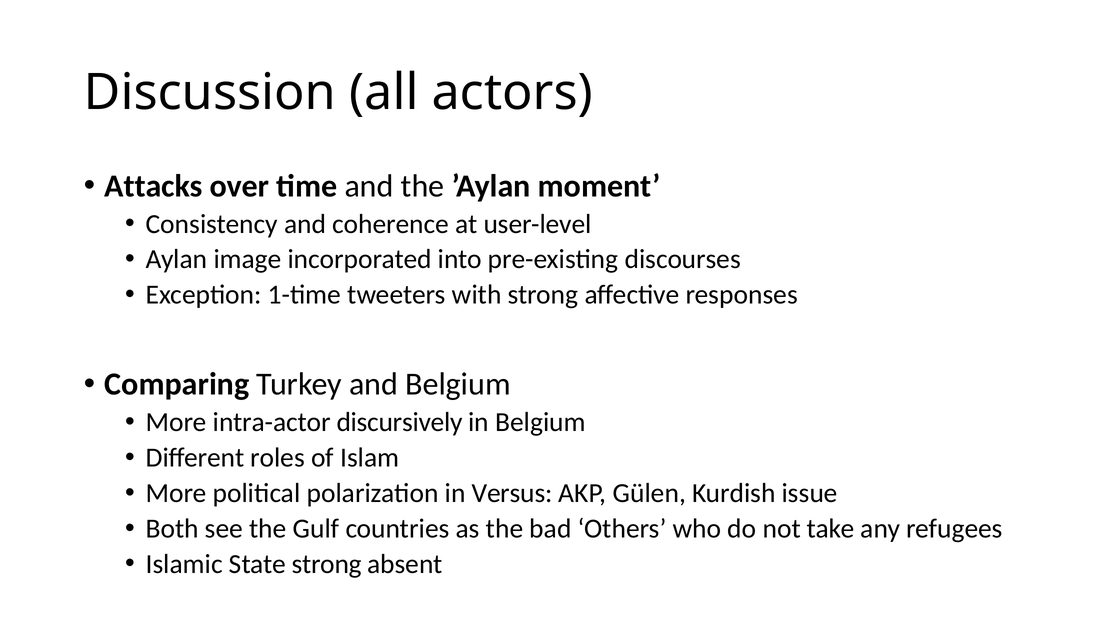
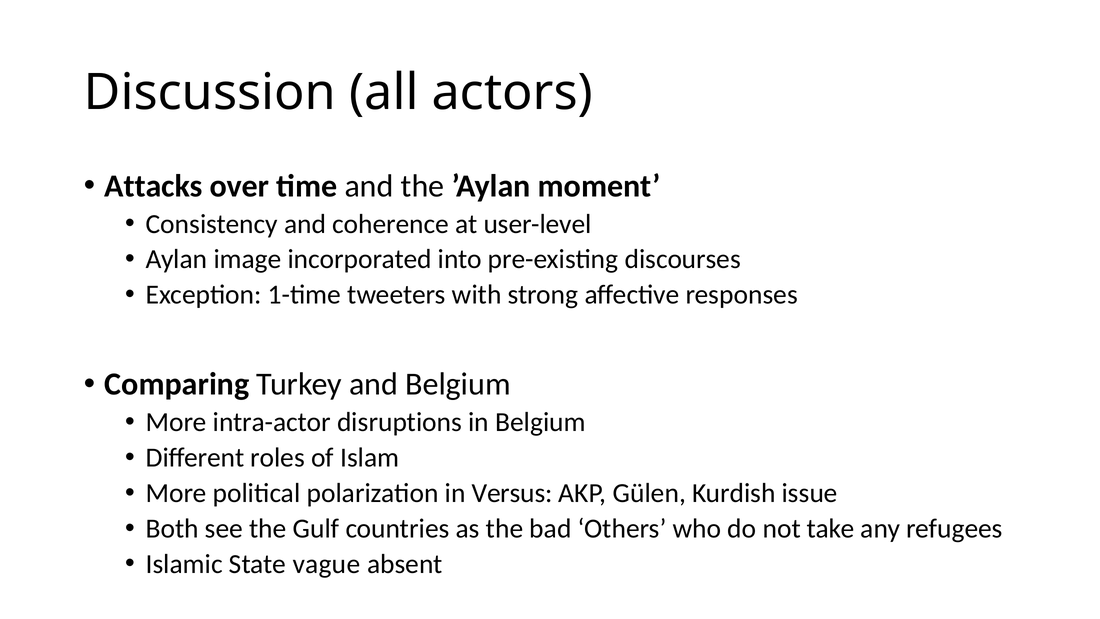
discursively: discursively -> disruptions (400, 422)
State strong: strong -> vague (326, 564)
